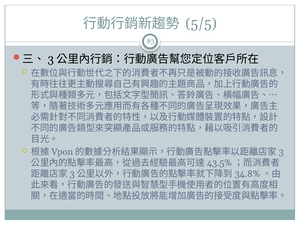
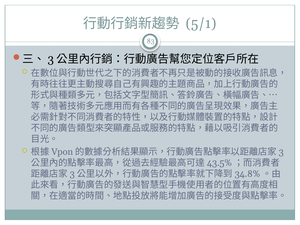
5/5: 5/5 -> 5/1 (201, 24)
